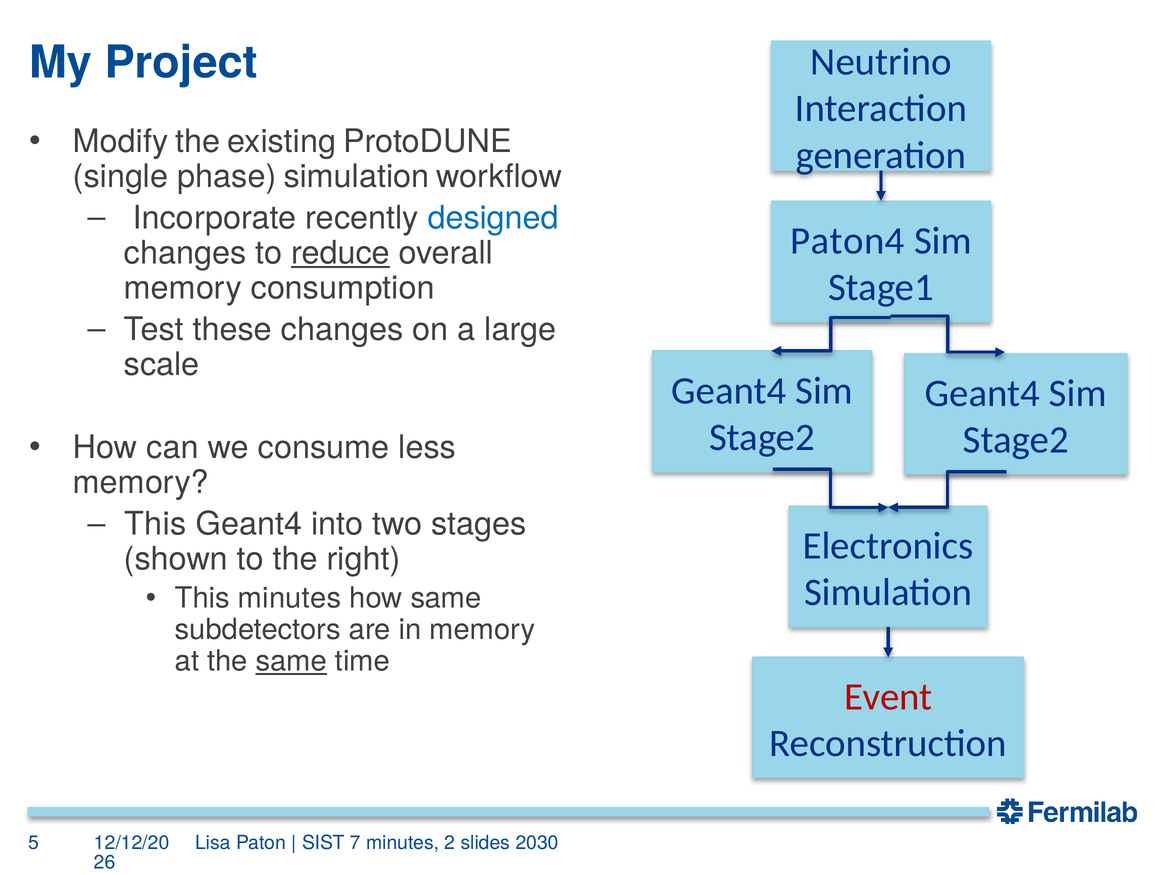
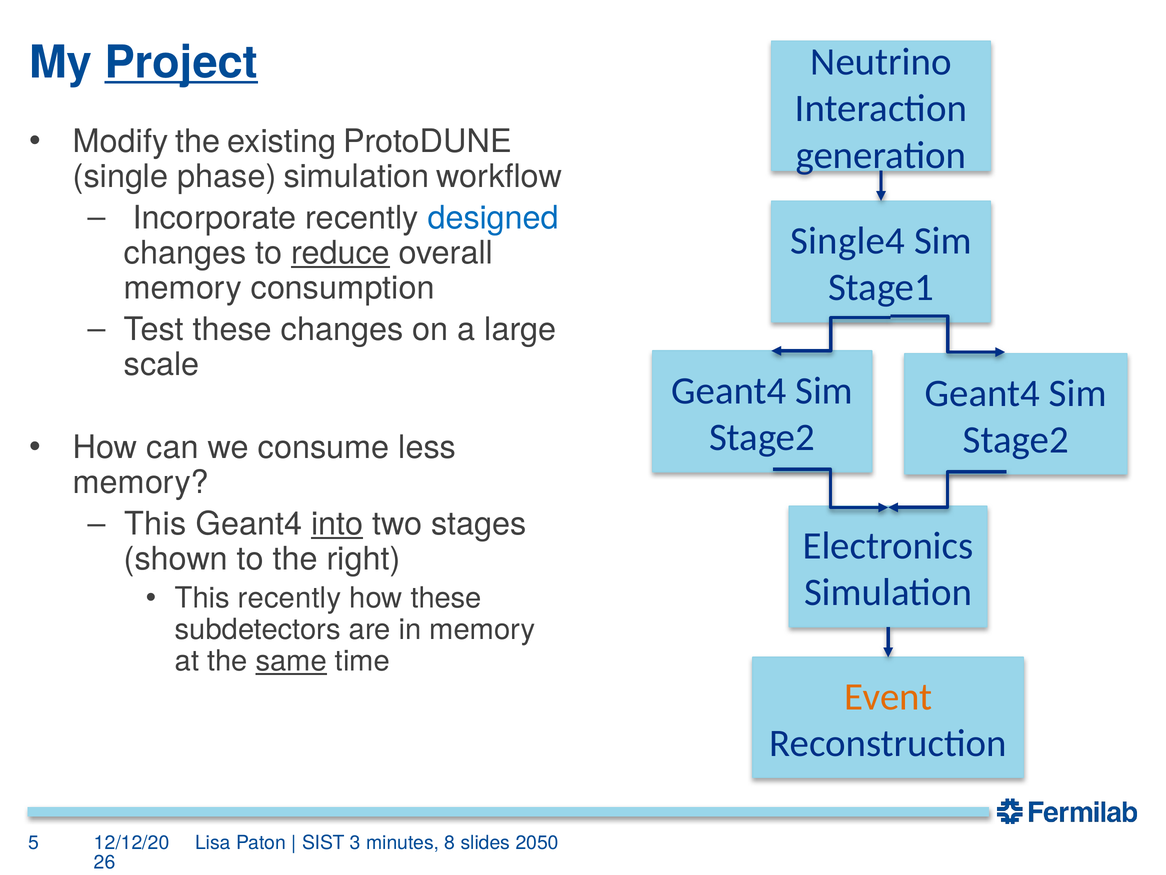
Project underline: none -> present (181, 63)
Paton4: Paton4 -> Single4 (848, 241)
into underline: none -> present (337, 524)
This minutes: minutes -> recently (290, 598)
how same: same -> these (446, 598)
Event colour: red -> orange (888, 696)
7: 7 -> 3 (355, 842)
2: 2 -> 8 (450, 842)
2030: 2030 -> 2050 (537, 842)
